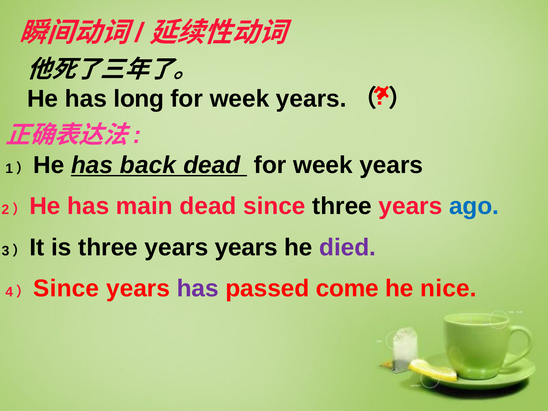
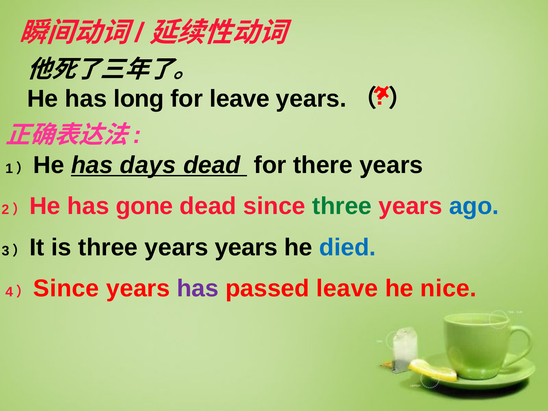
week: week -> leave (240, 99)
back: back -> days (148, 165)
dead for week: week -> there (323, 165)
main: main -> gone (145, 206)
three colour: black -> green (342, 206)
died colour: purple -> blue (348, 247)
passed come: come -> leave (347, 288)
